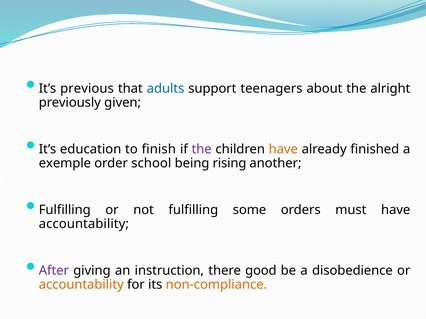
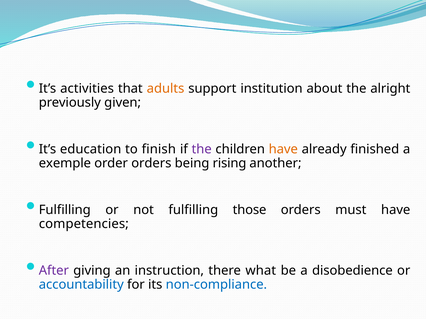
previous: previous -> activities (87, 89)
adults colour: blue -> orange (166, 89)
teenagers: teenagers -> institution (272, 89)
order school: school -> orders (151, 163)
some: some -> those (250, 210)
accountability: accountability -> competencies (84, 224)
good: good -> what (261, 271)
accountability colour: orange -> blue (81, 285)
non-compliance colour: orange -> blue (216, 285)
